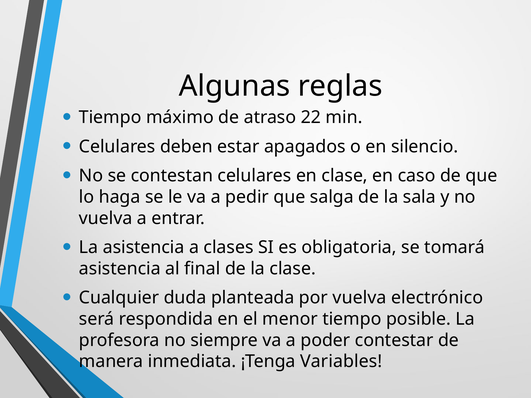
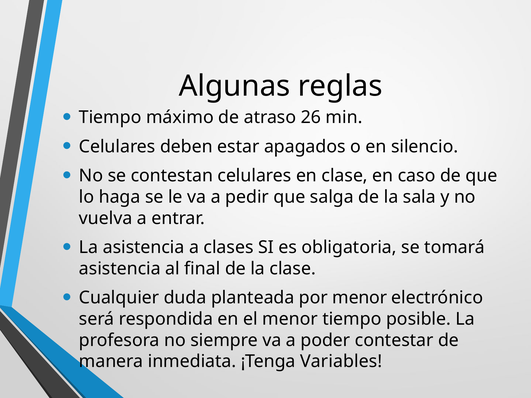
22: 22 -> 26 (311, 117)
por vuelva: vuelva -> menor (360, 298)
